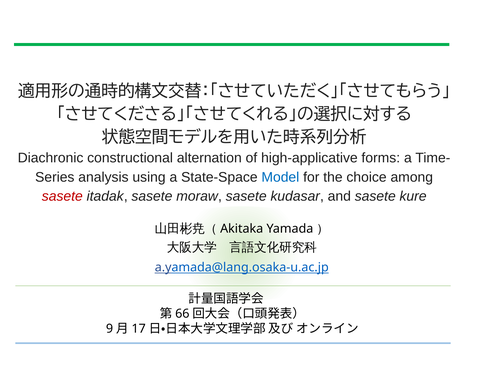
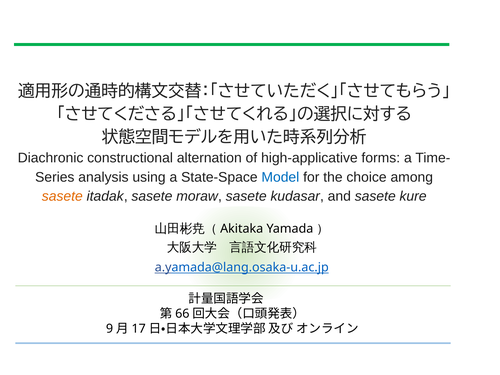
sasete colour: red -> orange (62, 196)
